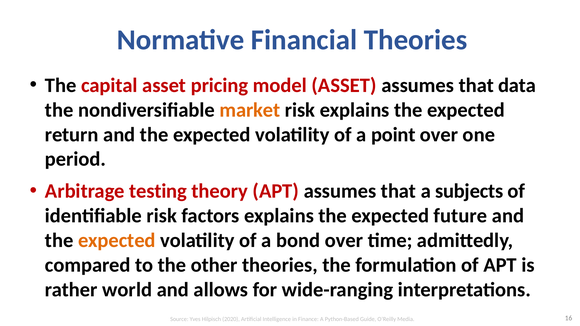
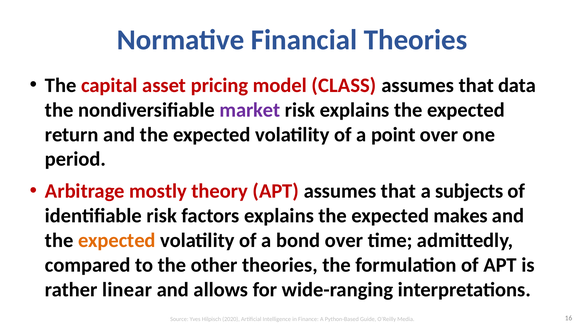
model ASSET: ASSET -> CLASS (344, 85)
market colour: orange -> purple (250, 110)
testing: testing -> mostly (158, 191)
future: future -> makes (461, 216)
world: world -> linear (127, 290)
